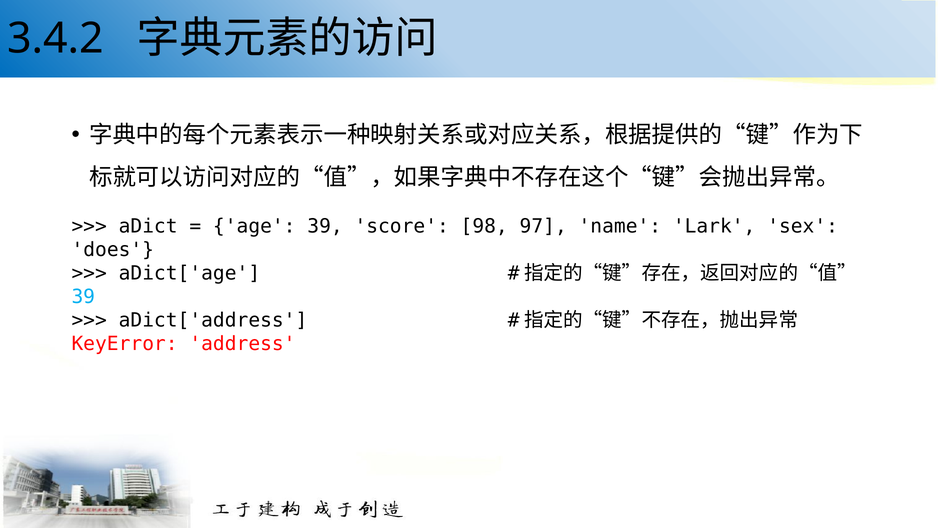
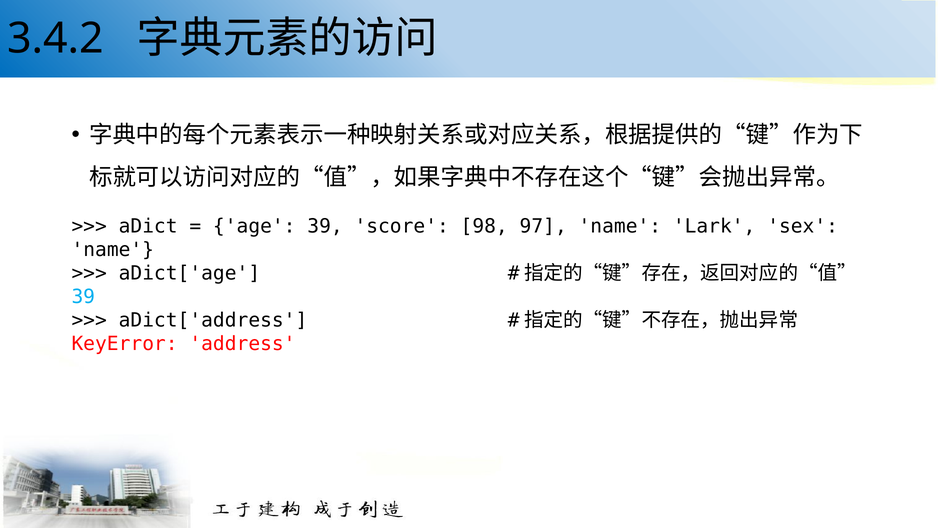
does: does -> name (113, 250)
